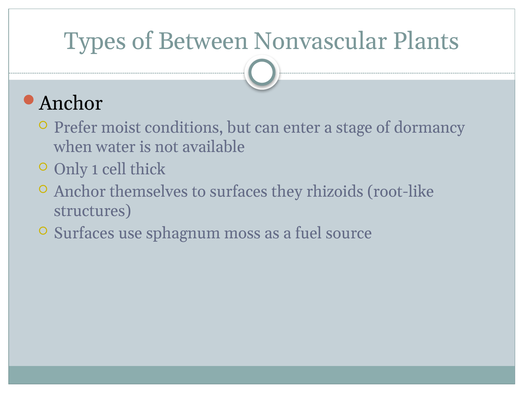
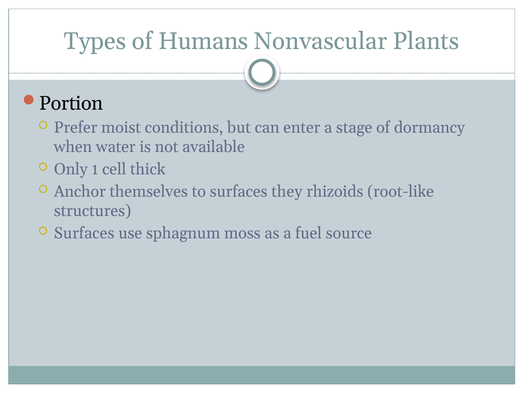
Between: Between -> Humans (203, 41)
Anchor: Anchor -> Portion (71, 103)
